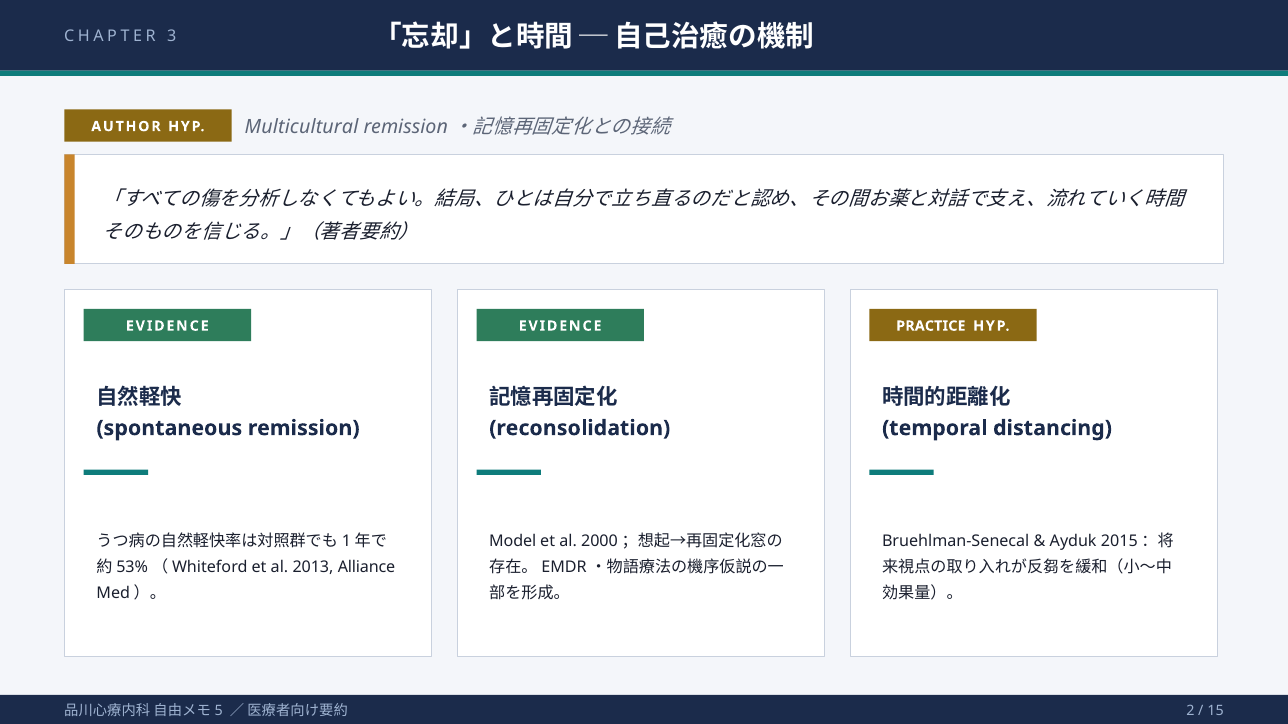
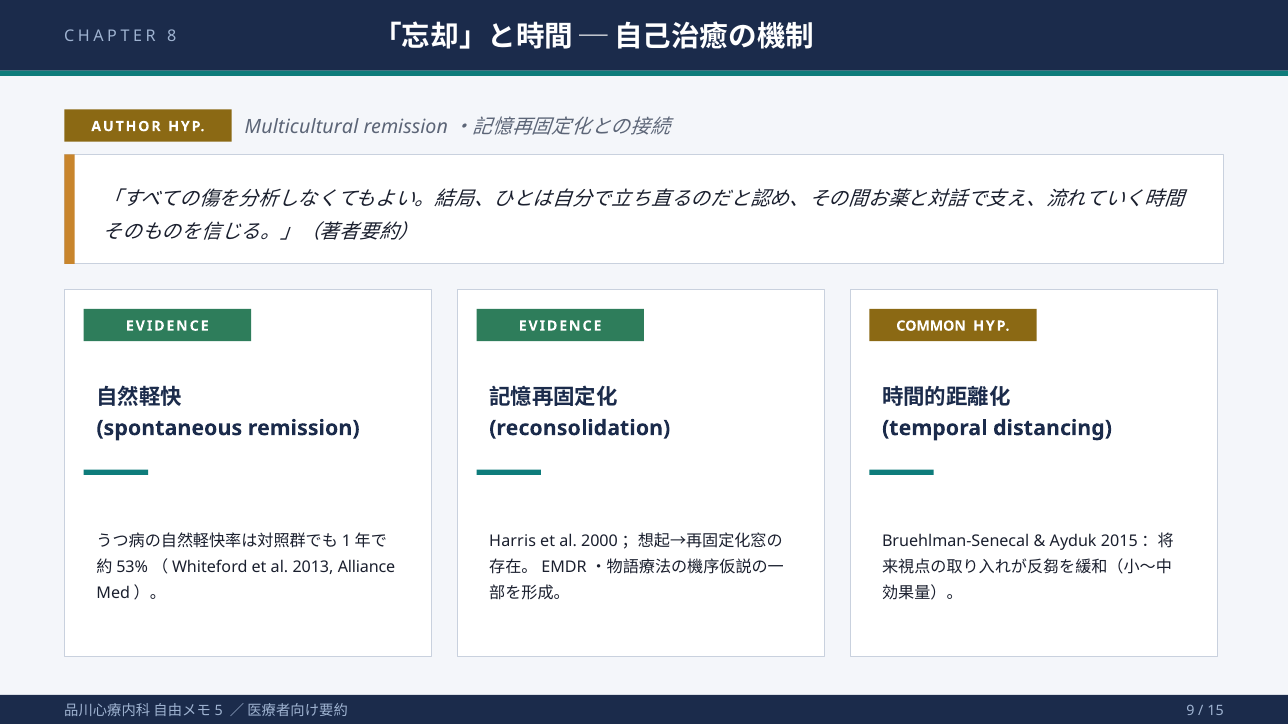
3: 3 -> 8 (172, 37)
PRACTICE: PRACTICE -> COMMON (931, 326)
Model: Model -> Harris (513, 542)
2: 2 -> 9 (1190, 711)
